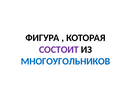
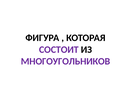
МНОГОУГОЛЬНИКОВ colour: blue -> purple (66, 62)
